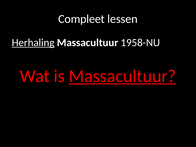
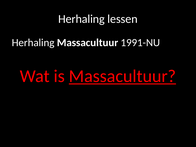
Compleet: Compleet -> Herhaling (81, 19)
Herhaling underline: present -> none (33, 43)
1958-NU: 1958-NU -> 1991-NU (140, 43)
